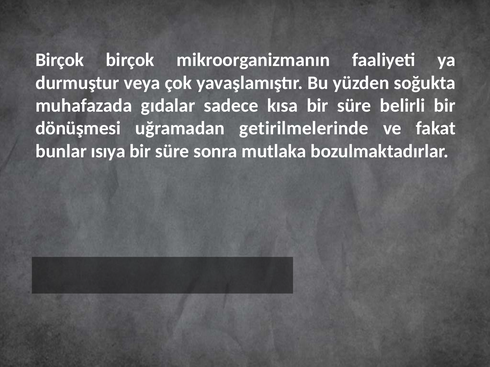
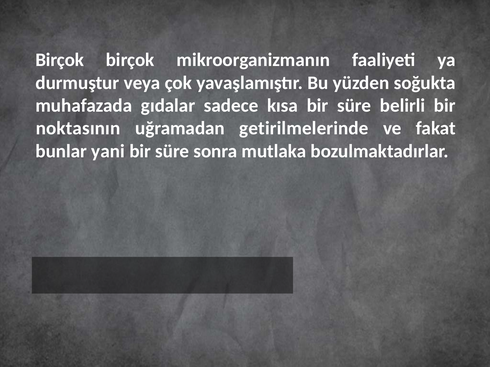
dönüşmesi: dönüşmesi -> noktasının (78, 129)
ısıya: ısıya -> yani (108, 151)
